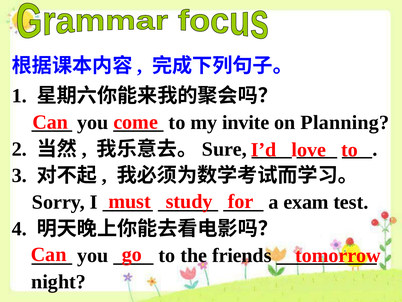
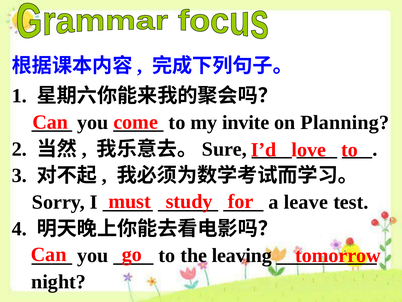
exam: exam -> leave (306, 202)
friends: friends -> leaving (242, 255)
